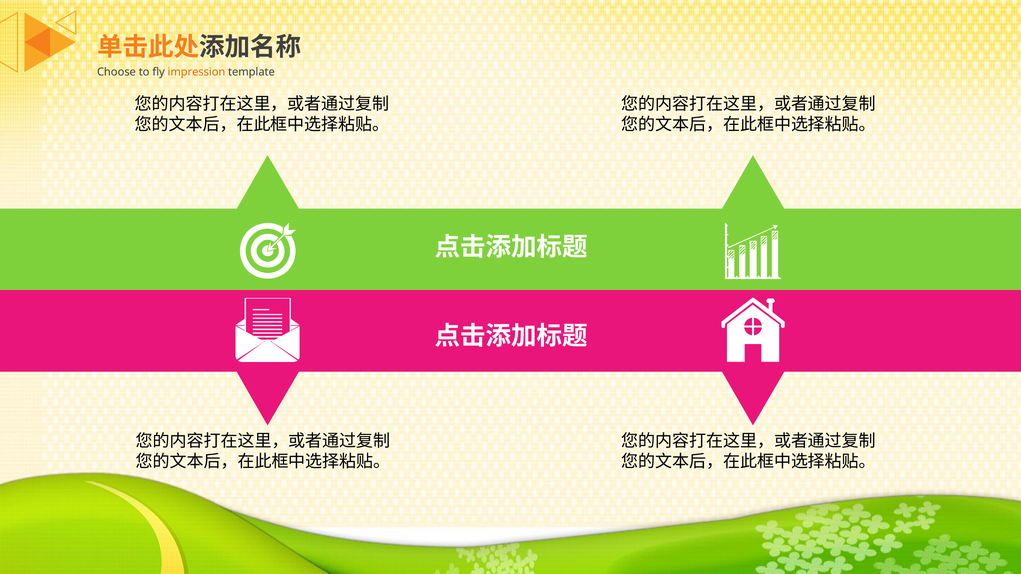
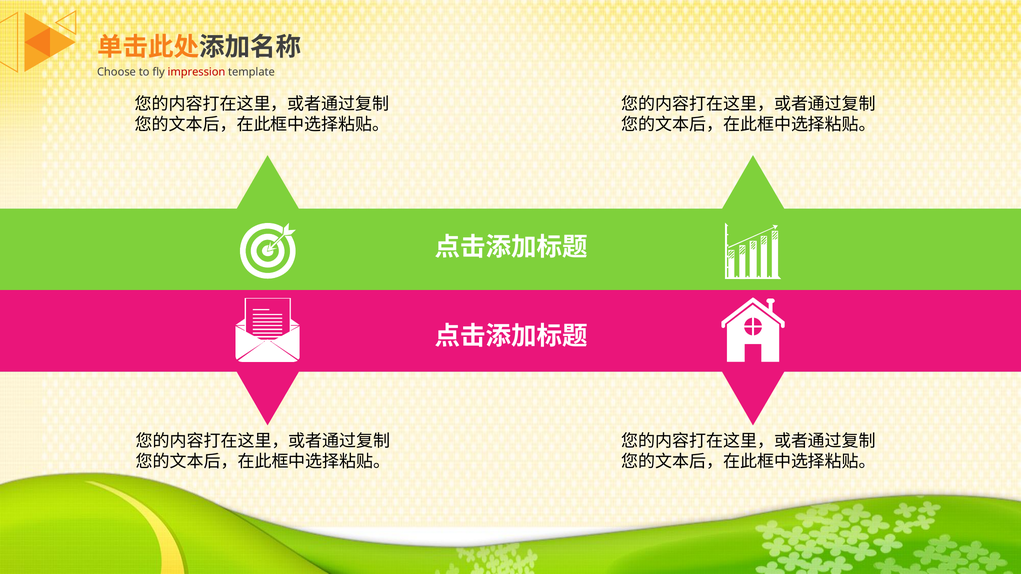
impression colour: orange -> red (196, 72)
